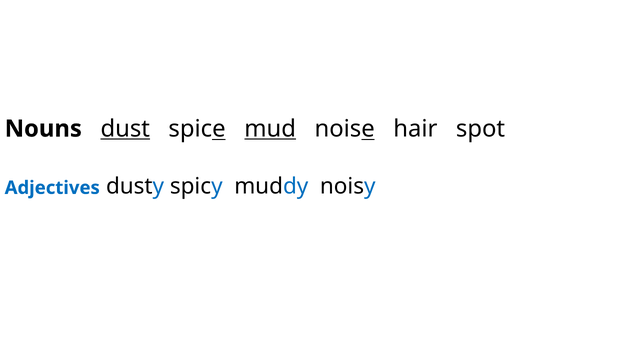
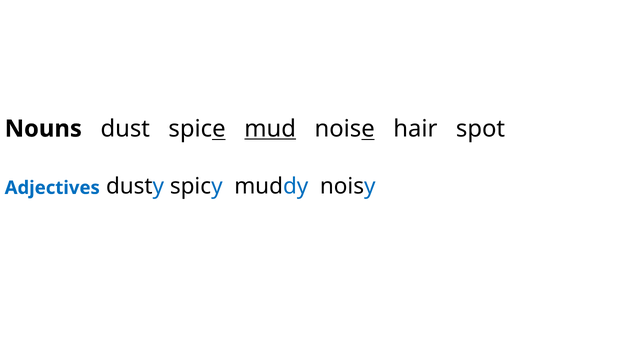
dust underline: present -> none (125, 129)
